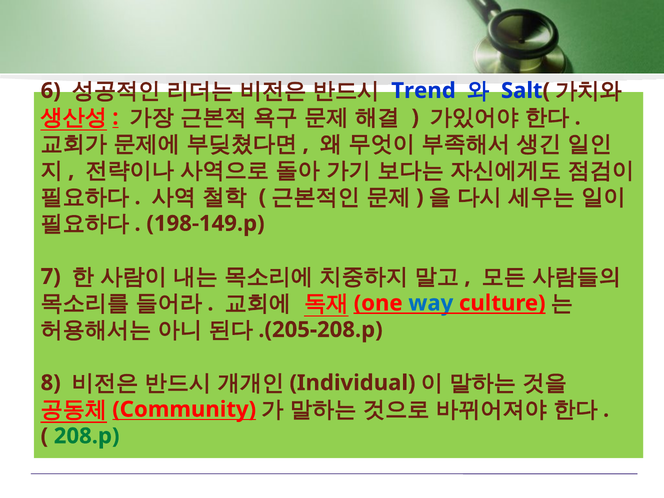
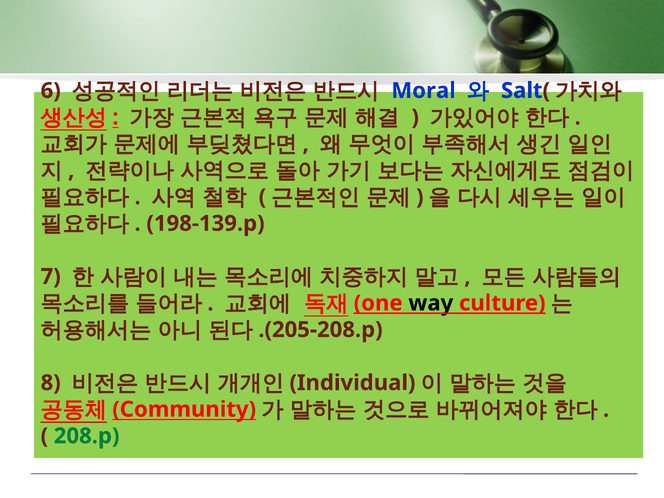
Trend: Trend -> Moral (424, 91)
198-149.p: 198-149.p -> 198-139.p (206, 223)
way colour: blue -> black (431, 303)
